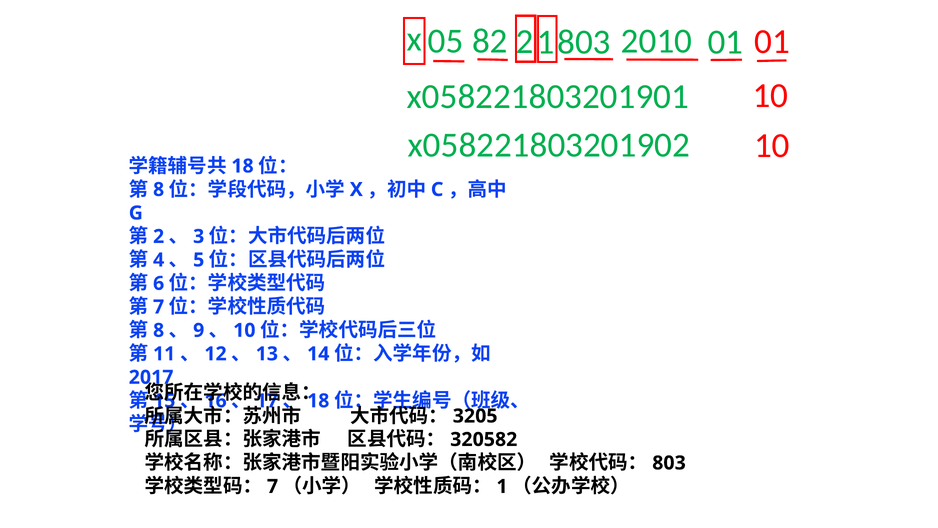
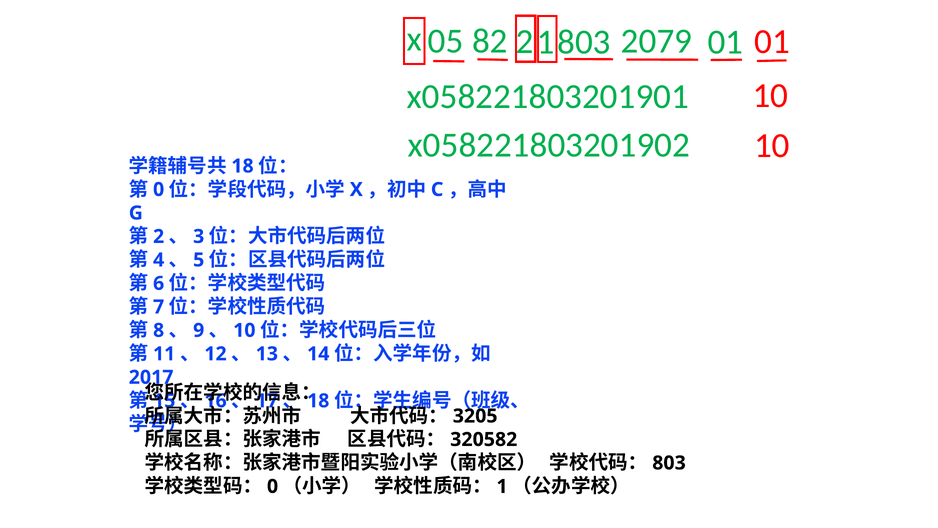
2010: 2010 -> 2079 (657, 41)
8: 8 -> 0 (159, 189)
7: 7 -> 0 (273, 486)
